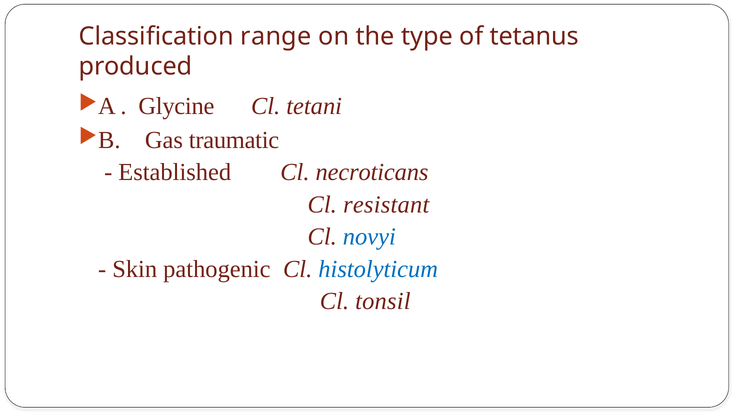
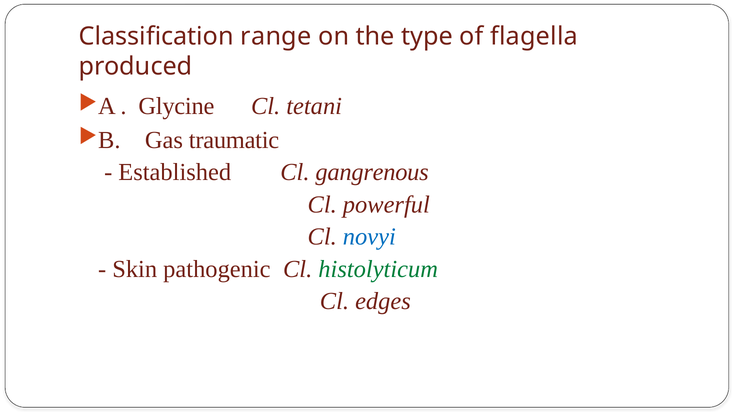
tetanus: tetanus -> flagella (534, 36)
necroticans: necroticans -> gangrenous (372, 172)
resistant: resistant -> powerful (386, 205)
histolyticum colour: blue -> green (378, 269)
tonsil: tonsil -> edges (383, 301)
